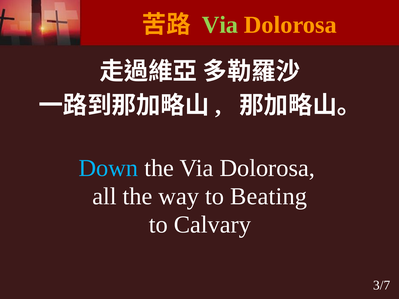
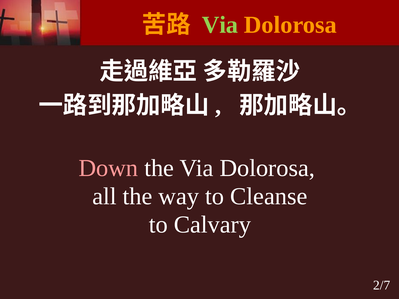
Down colour: light blue -> pink (108, 168)
Beating: Beating -> Cleanse (269, 197)
3/7: 3/7 -> 2/7 (382, 285)
